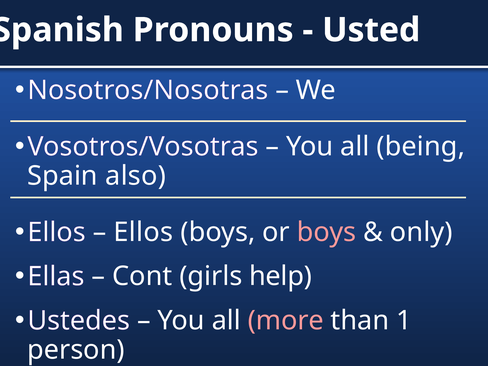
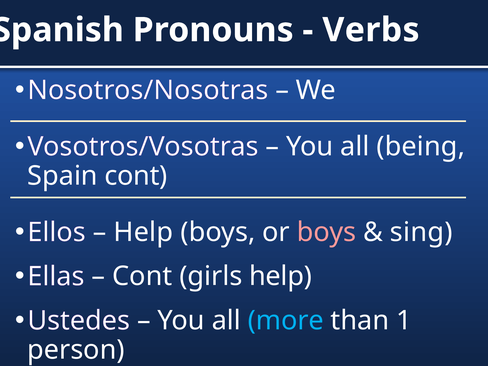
Usted: Usted -> Verbs (371, 30)
Spain also: also -> cont (136, 176)
Ellos: Ellos -> Help (143, 232)
only: only -> sing (421, 232)
more colour: pink -> light blue (286, 321)
